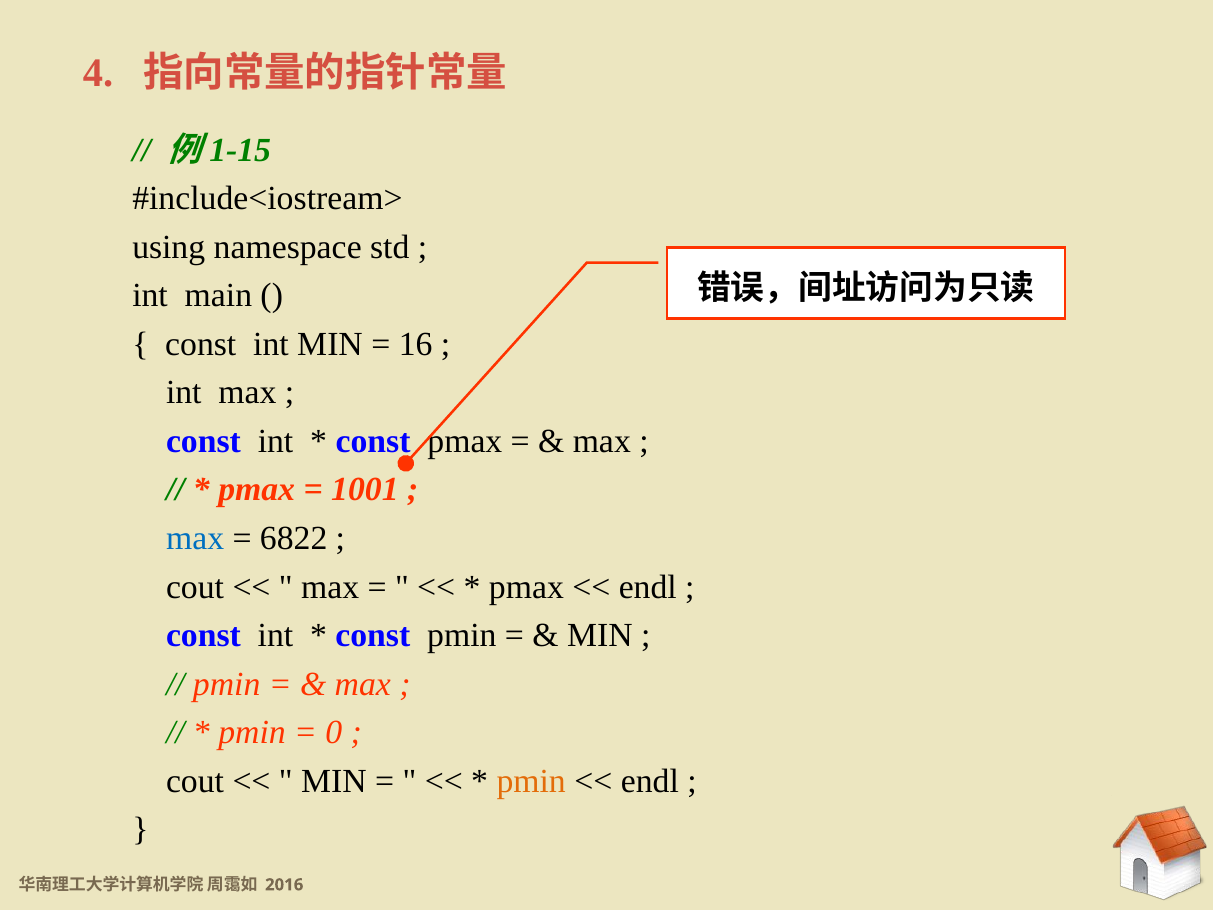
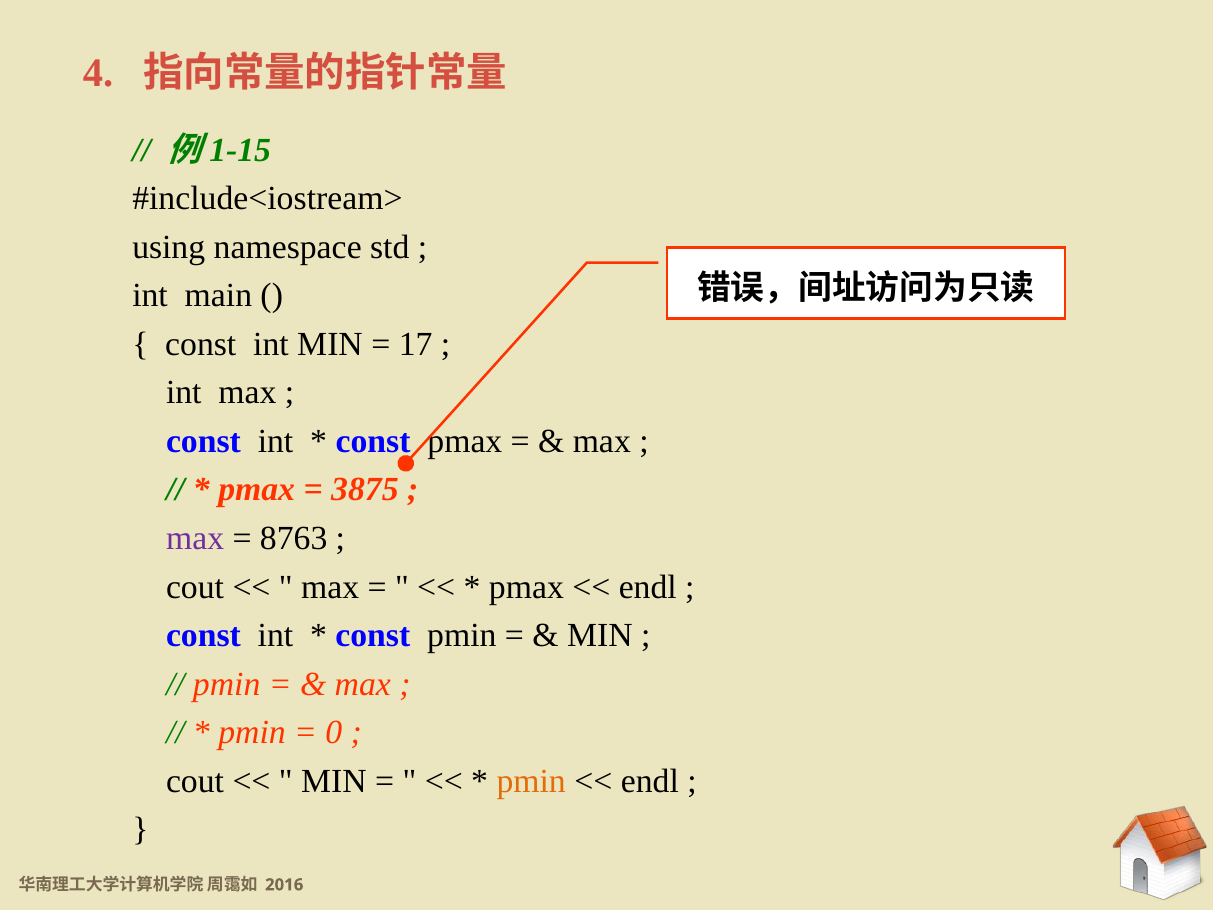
16: 16 -> 17 (416, 344)
1001: 1001 -> 3875 (365, 490)
max colour: blue -> purple (195, 538)
6822: 6822 -> 8763 (294, 538)
